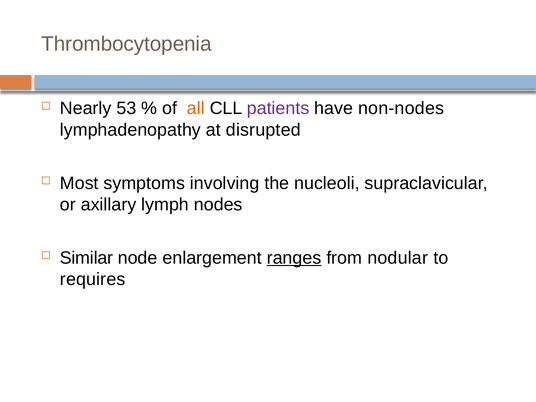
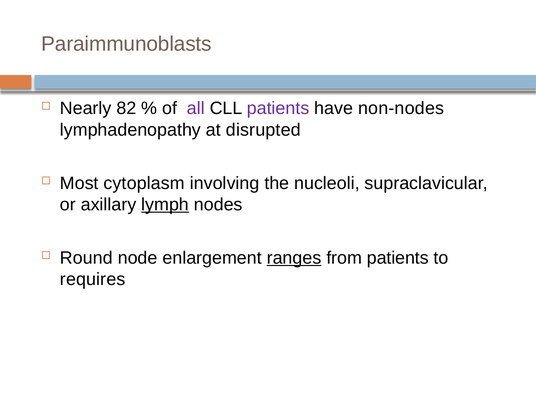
Thrombocytopenia: Thrombocytopenia -> Paraimmunoblasts (126, 44)
53: 53 -> 82 (126, 108)
all colour: orange -> purple (196, 108)
symptoms: symptoms -> cytoplasm (144, 183)
lymph underline: none -> present (165, 205)
Similar: Similar -> Round (86, 258)
from nodular: nodular -> patients (398, 258)
